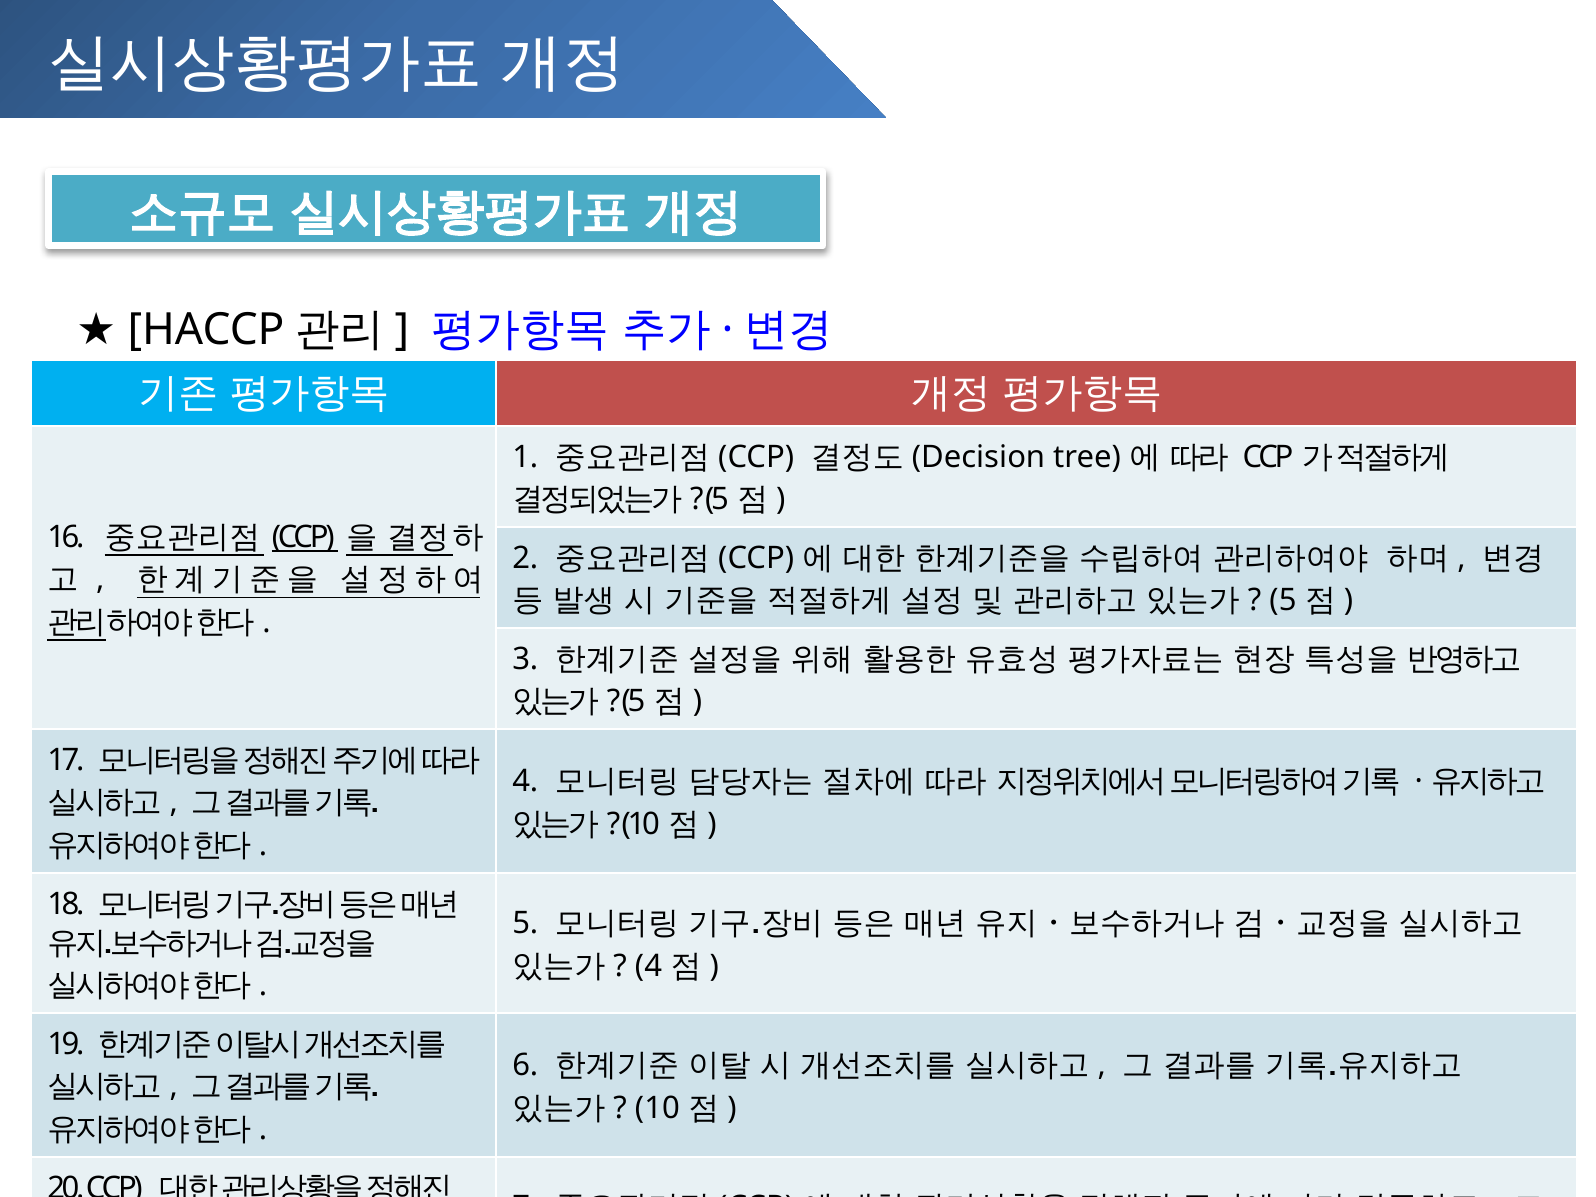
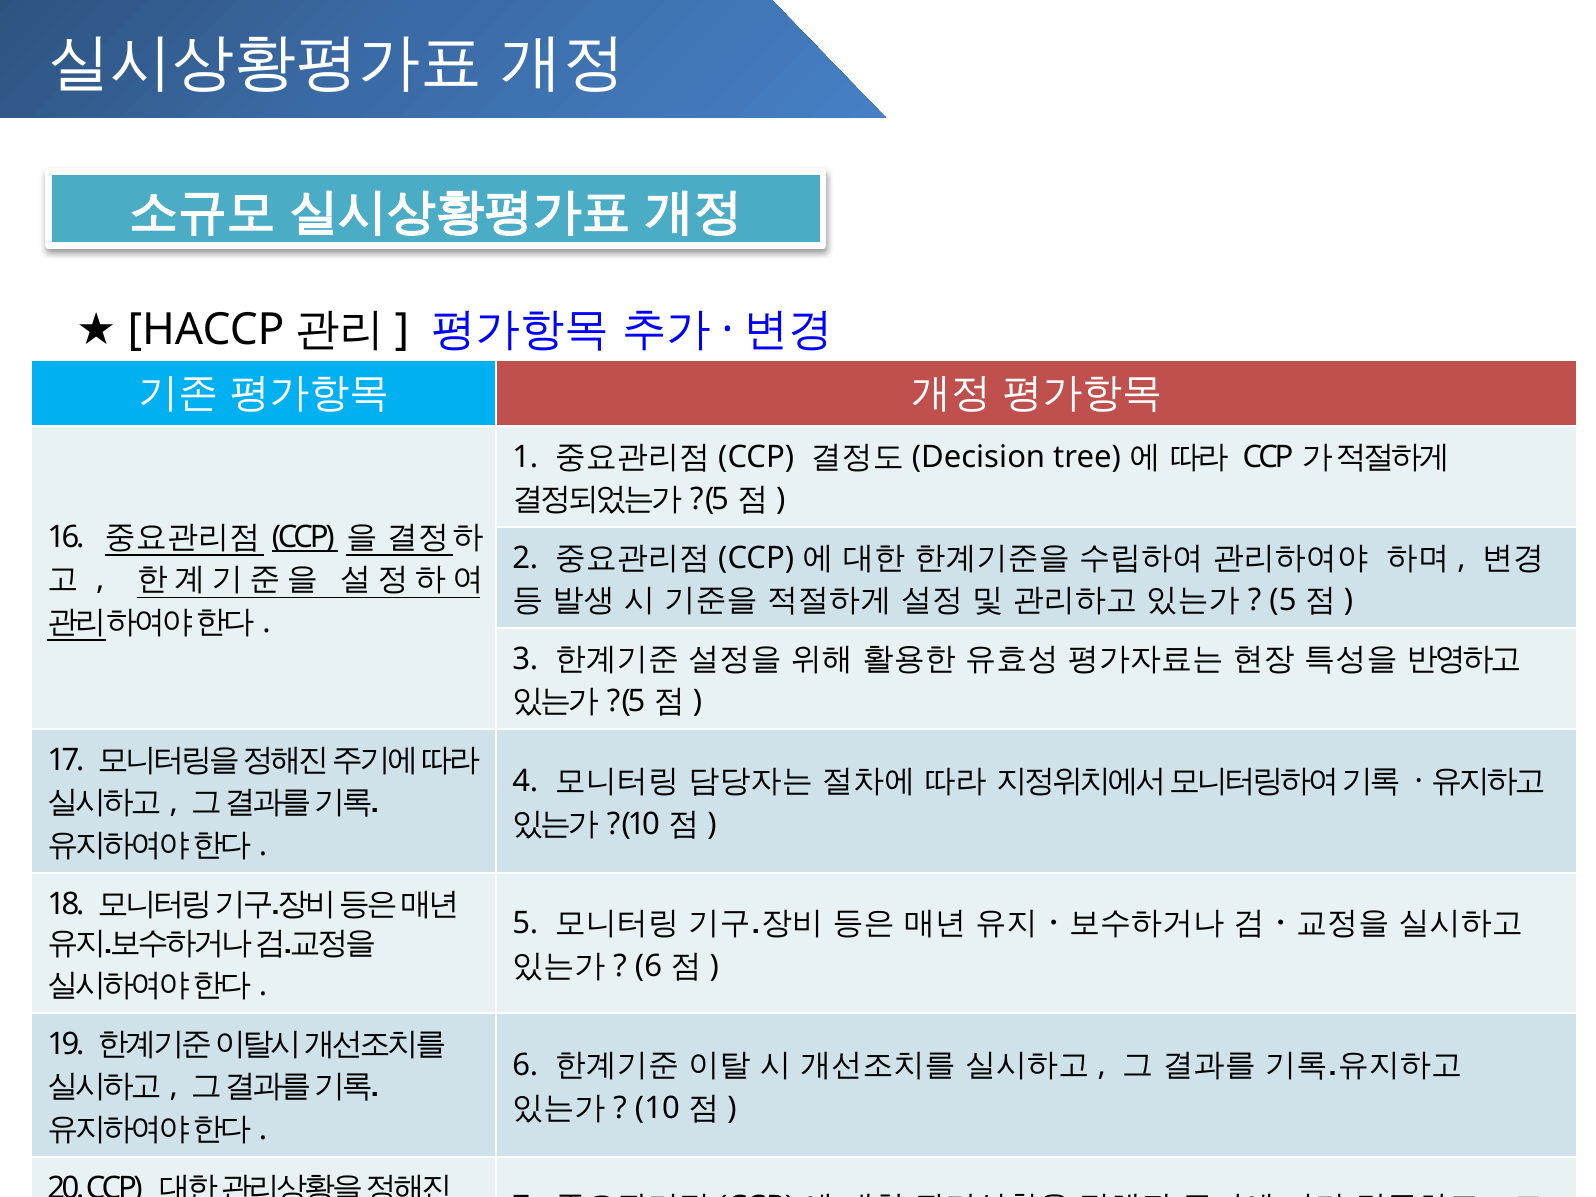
4: 4 -> 6 (649, 966)
